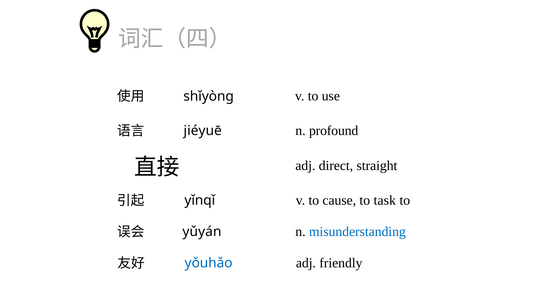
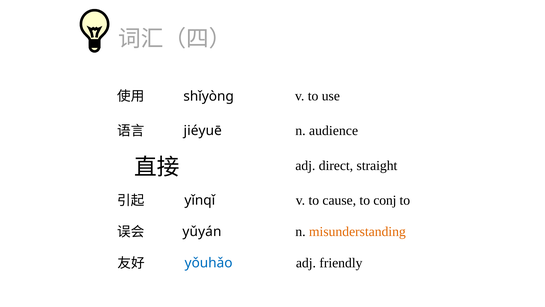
profound: profound -> audience (334, 130)
task: task -> conj (385, 200)
misunderstanding colour: blue -> orange (357, 231)
